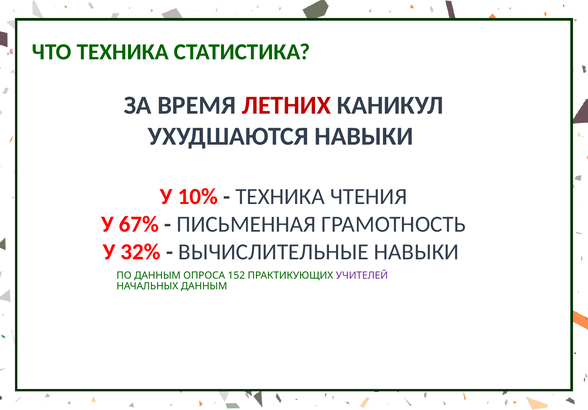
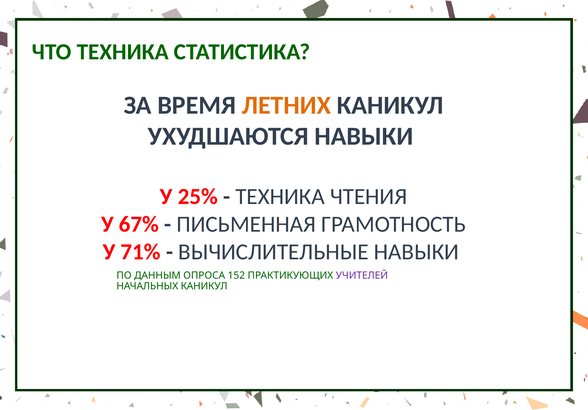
ЛЕТНИХ colour: red -> orange (286, 105)
10%: 10% -> 25% (198, 197)
32%: 32% -> 71% (141, 252)
НАЧАЛЬНЫХ ДАННЫМ: ДАННЫМ -> КАНИКУЛ (204, 287)
